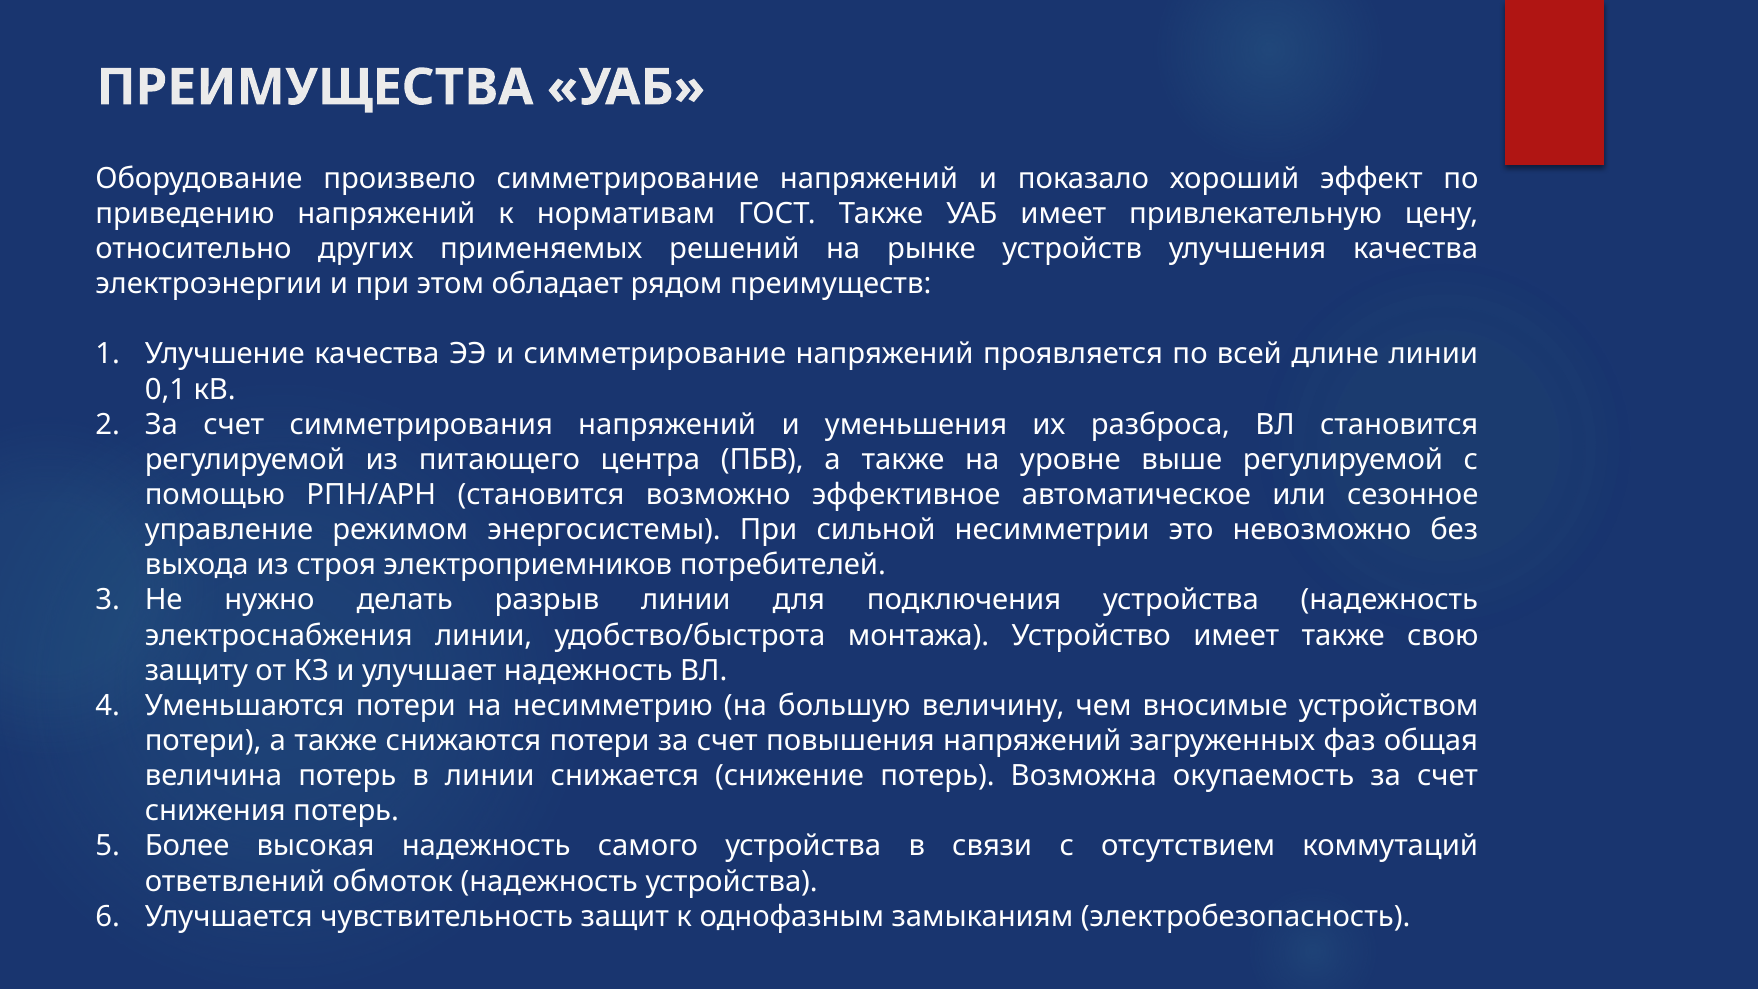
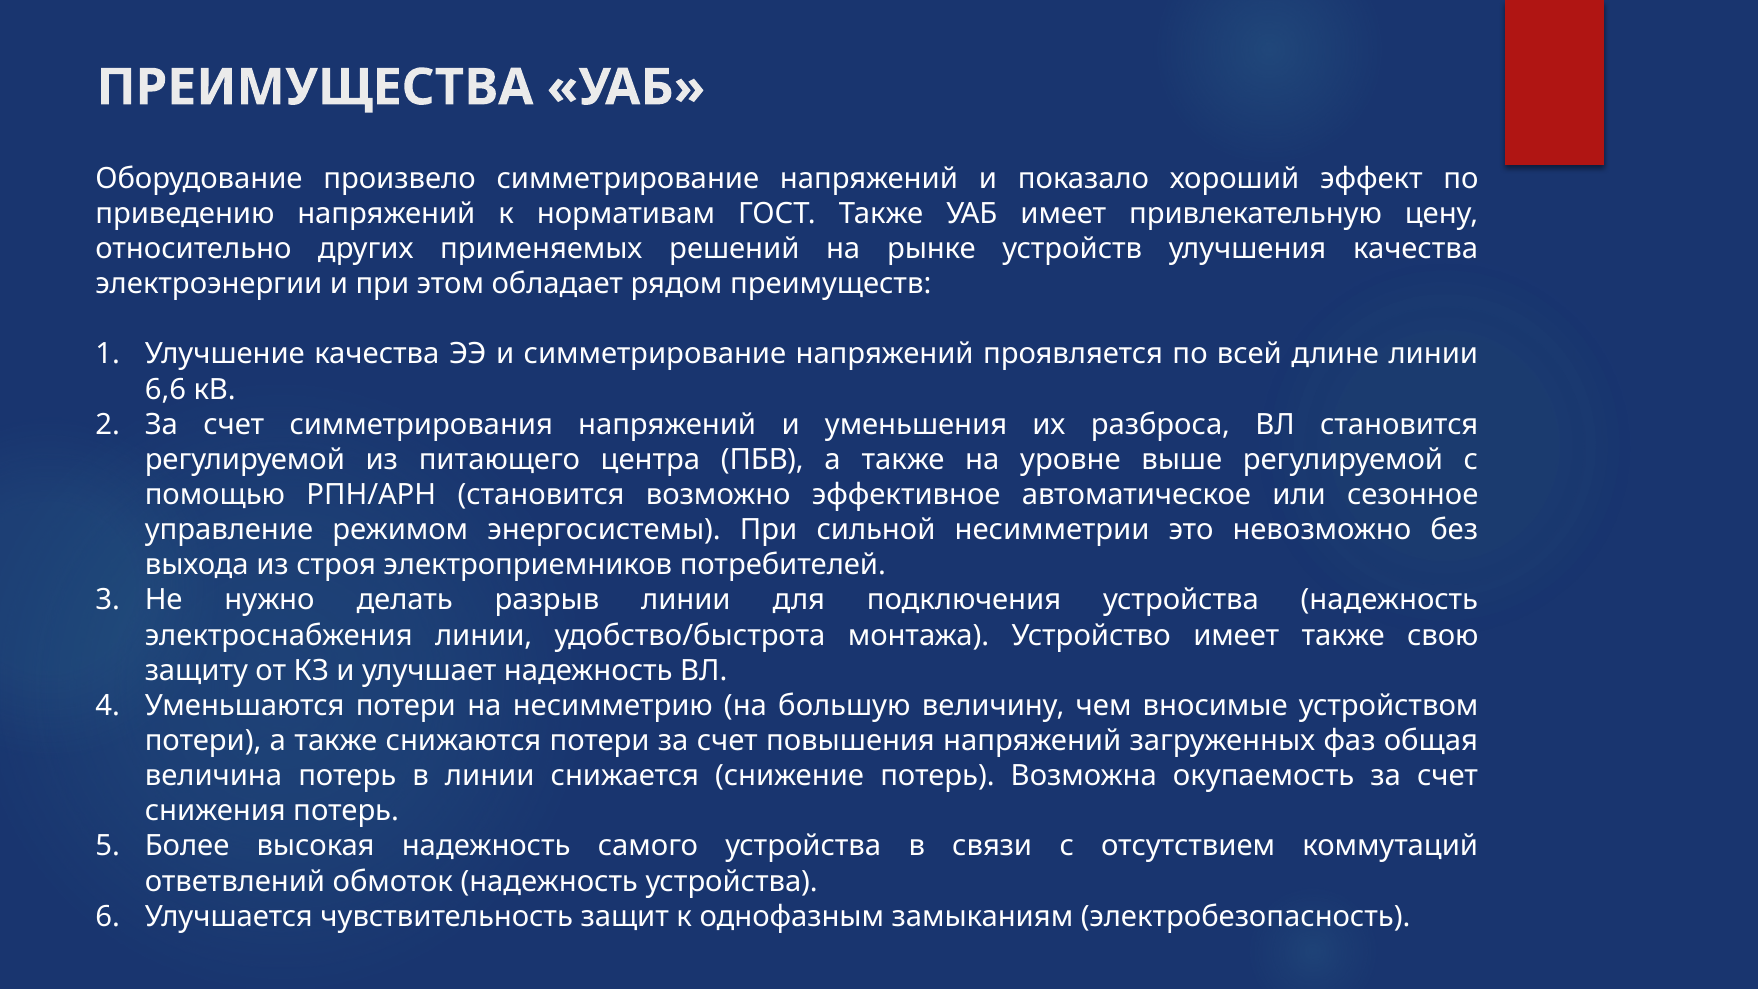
0,1: 0,1 -> 6,6 (165, 389)
